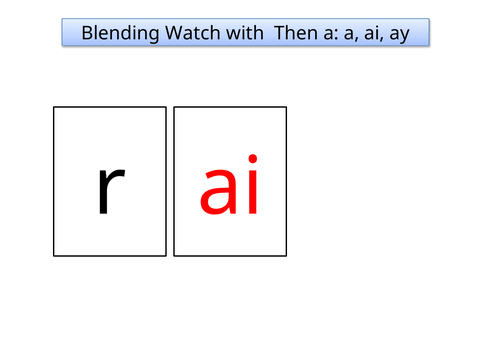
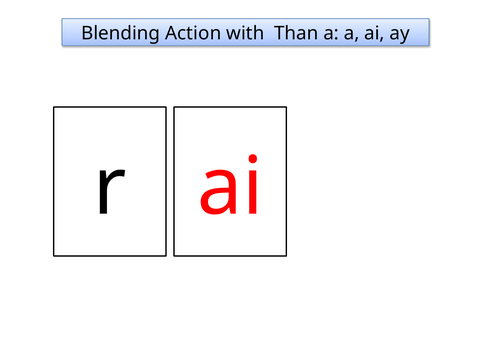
Watch: Watch -> Action (193, 33)
Then: Then -> Than (296, 33)
